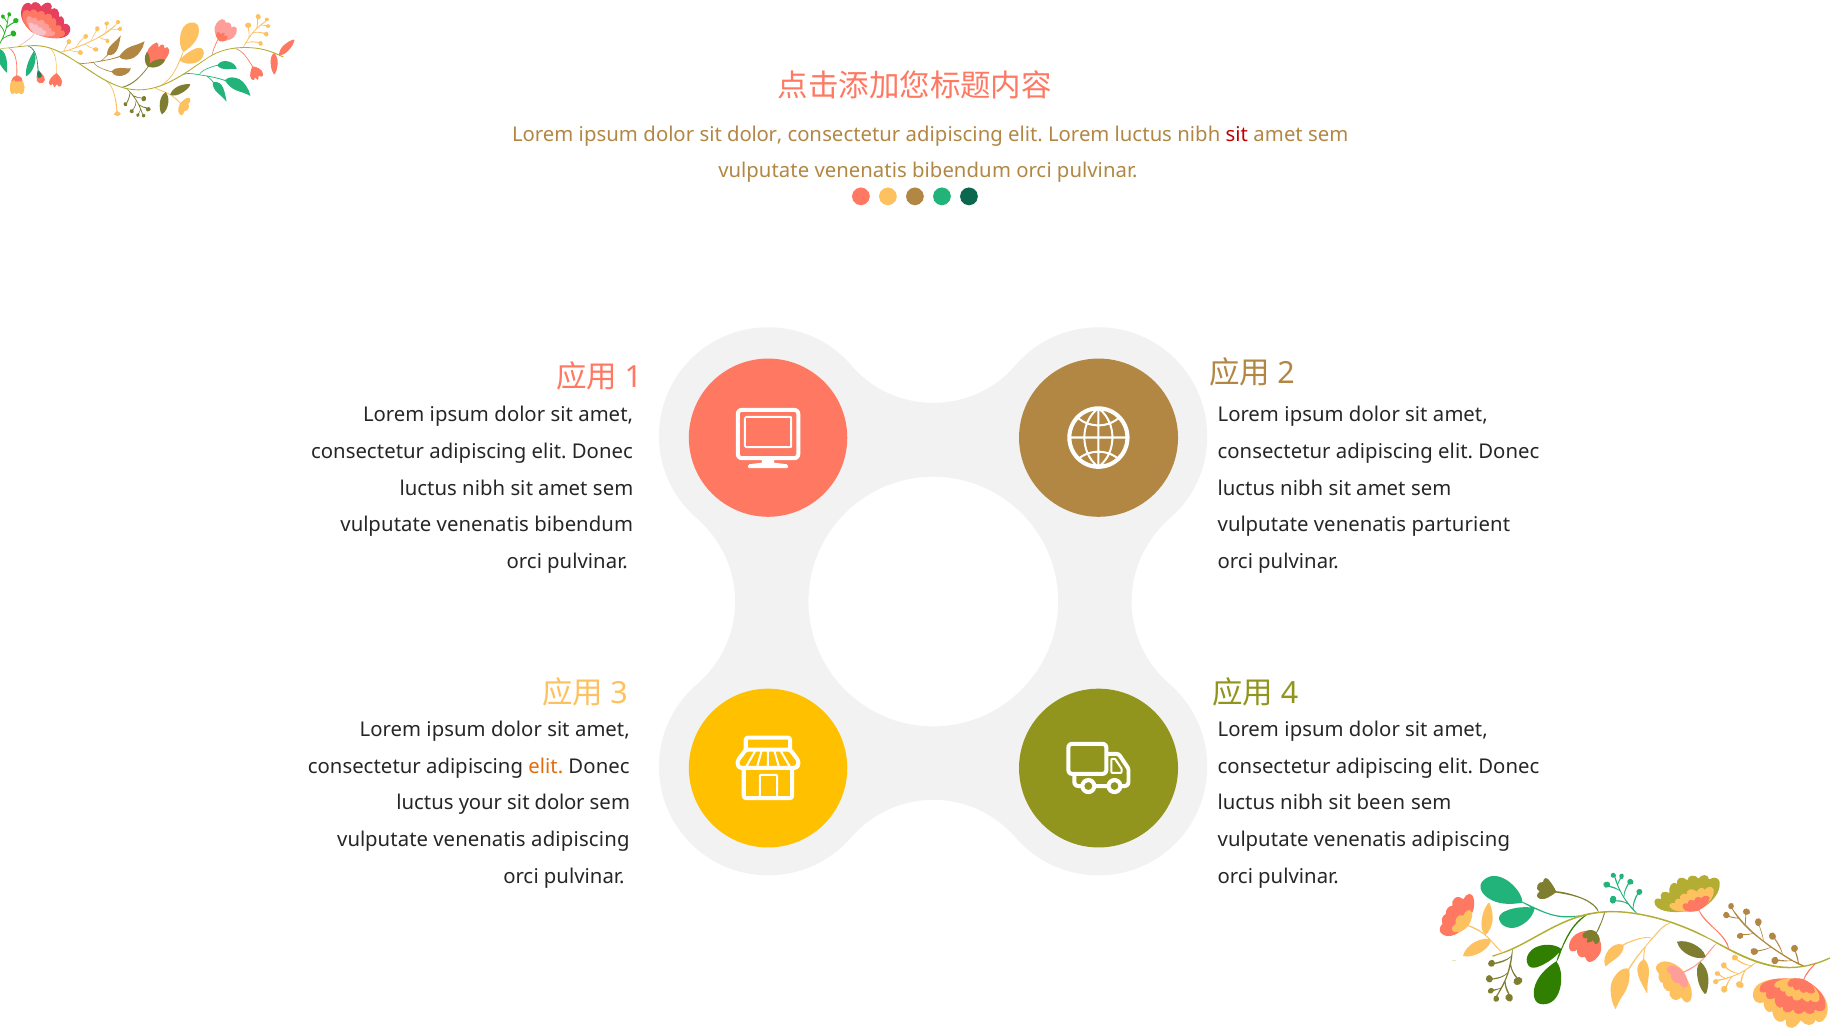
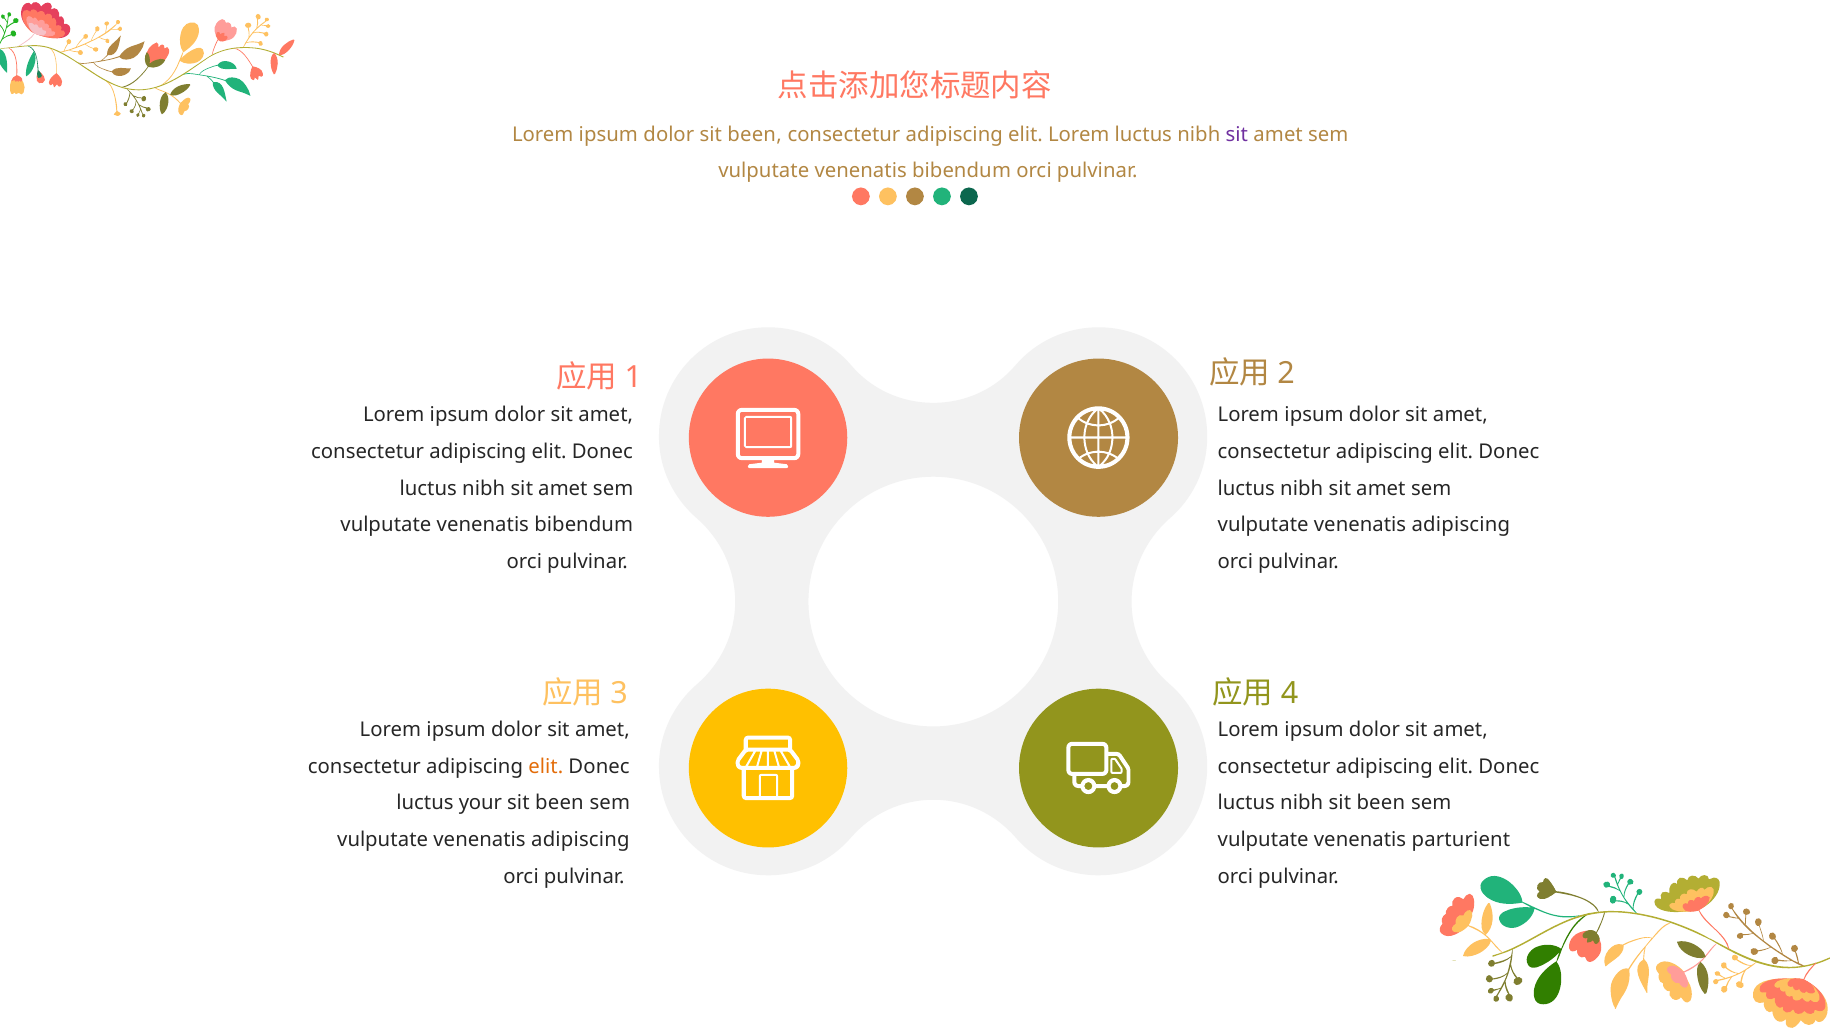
dolor sit dolor: dolor -> been (755, 134)
sit colour: red -> purple (1237, 134)
parturient: parturient -> adipiscing (1461, 525)
dolor: dolor -> been (559, 803)
adipiscing: adipiscing -> parturient (1461, 839)
